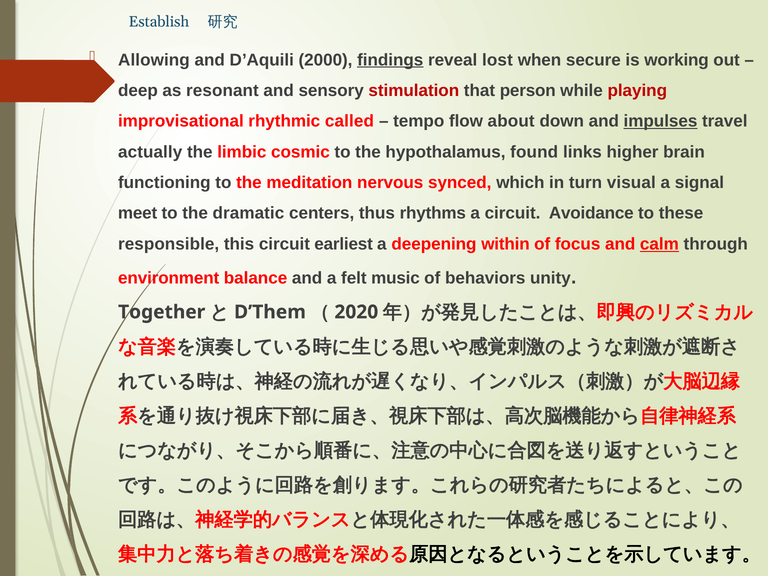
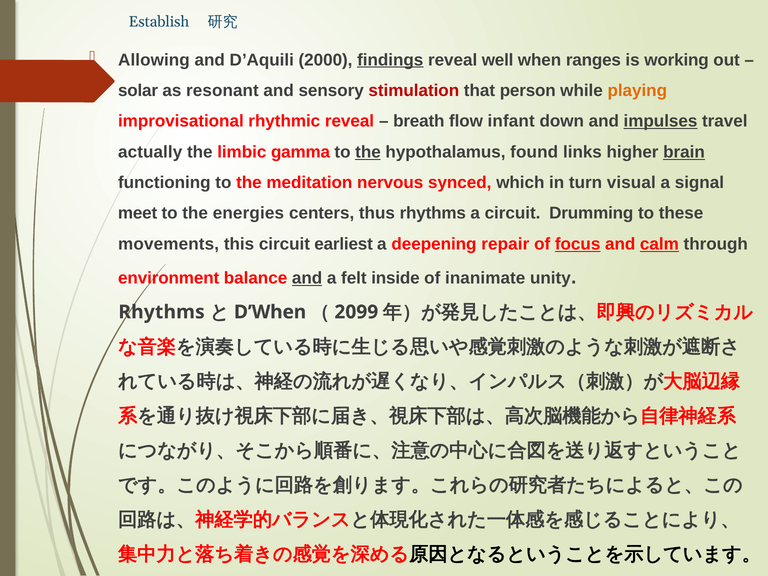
lost: lost -> well (498, 60)
secure: secure -> ranges (593, 60)
deep: deep -> solar (138, 91)
playing colour: red -> orange (637, 91)
rhythmic called: called -> reveal (350, 121)
tempo: tempo -> breath (419, 121)
about: about -> infant (511, 121)
cosmic: cosmic -> gamma (301, 152)
the underline: none -> present (368, 152)
brain underline: none -> present (684, 152)
dramatic: dramatic -> energies (248, 213)
Avoidance: Avoidance -> Drumming (591, 213)
responsible: responsible -> movements (169, 244)
within: within -> repair (505, 244)
focus underline: none -> present (578, 244)
and underline: none -> present (307, 278)
music: music -> inside (395, 278)
behaviors: behaviors -> inanimate (485, 278)
Together: Together -> Rhythms (162, 312)
D’Them: D’Them -> D’When (270, 312)
2020: 2020 -> 2099 (356, 312)
